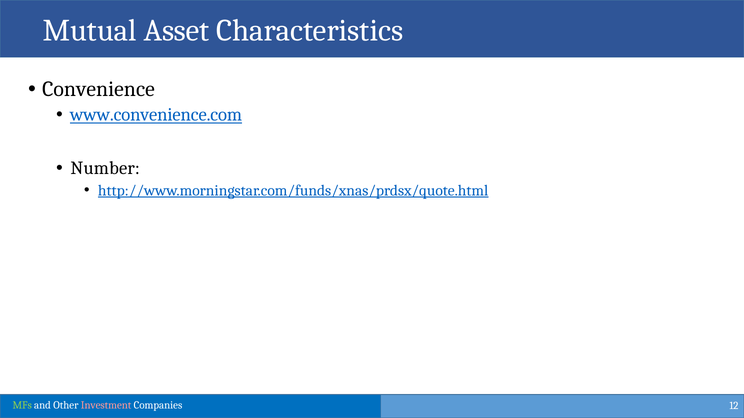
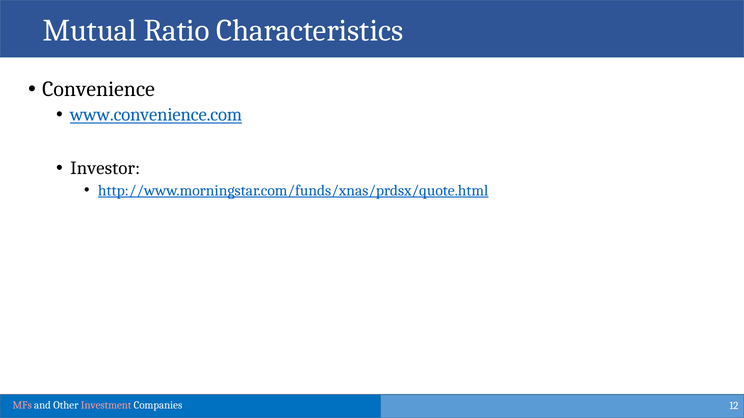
Asset: Asset -> Ratio (177, 31)
Number: Number -> Investor (105, 168)
MFs colour: light green -> pink (22, 406)
